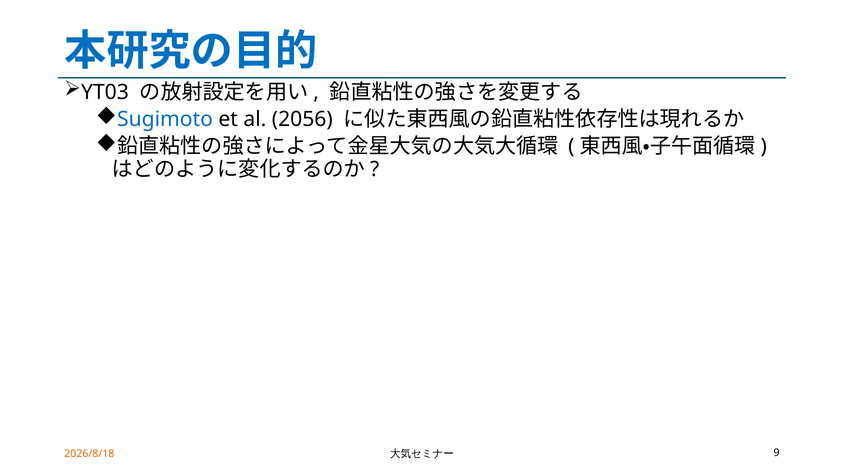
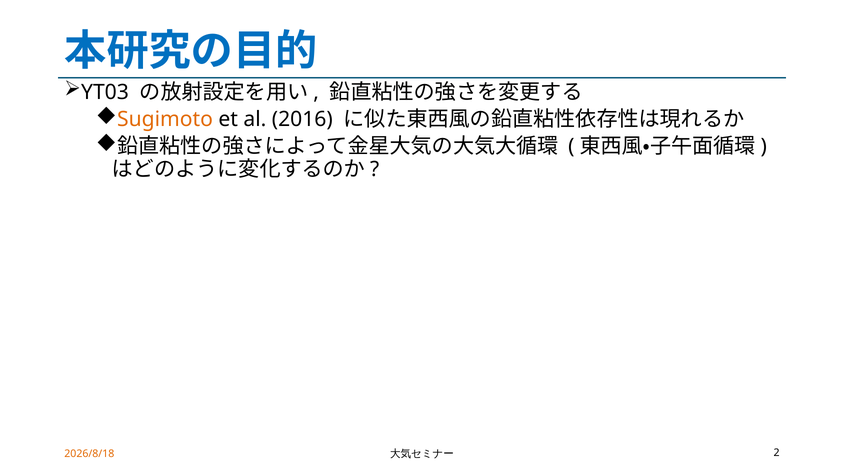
Sugimoto colour: blue -> orange (165, 119)
2056: 2056 -> 2016 (302, 119)
9: 9 -> 2 (777, 453)
